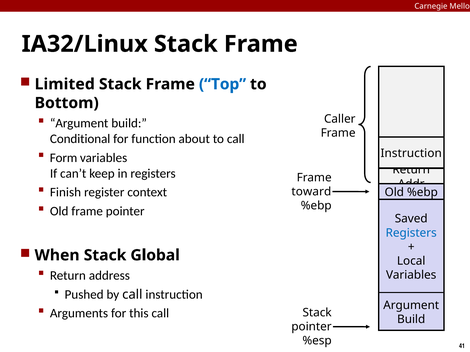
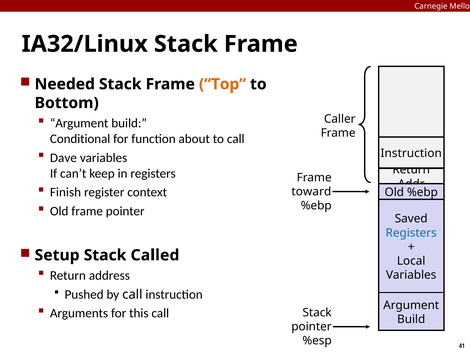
Limited: Limited -> Needed (65, 84)
Top colour: blue -> orange (223, 84)
Form: Form -> Dave (63, 158)
When: When -> Setup (57, 256)
Global: Global -> Called (155, 256)
